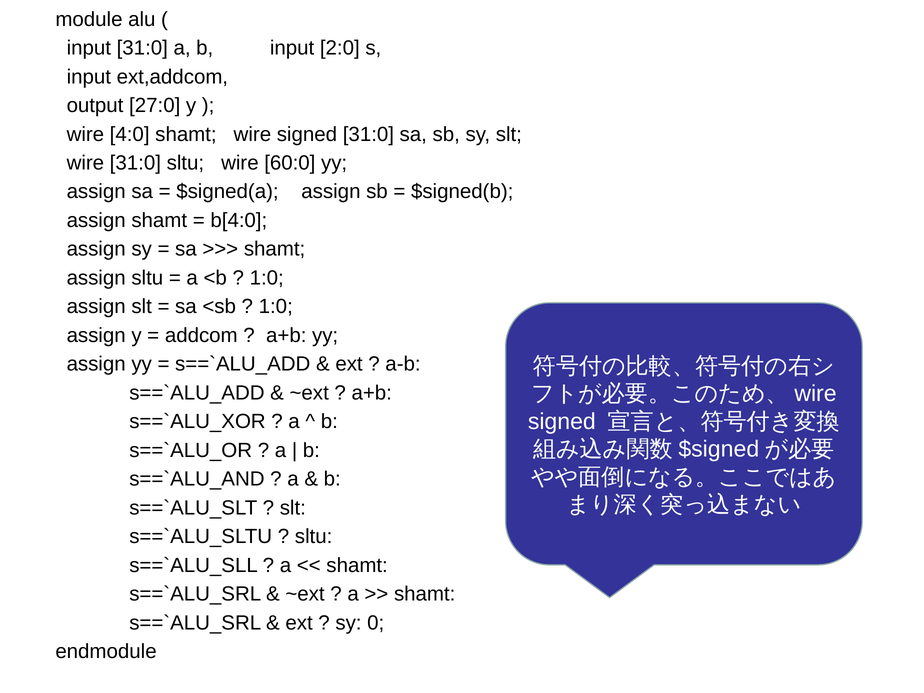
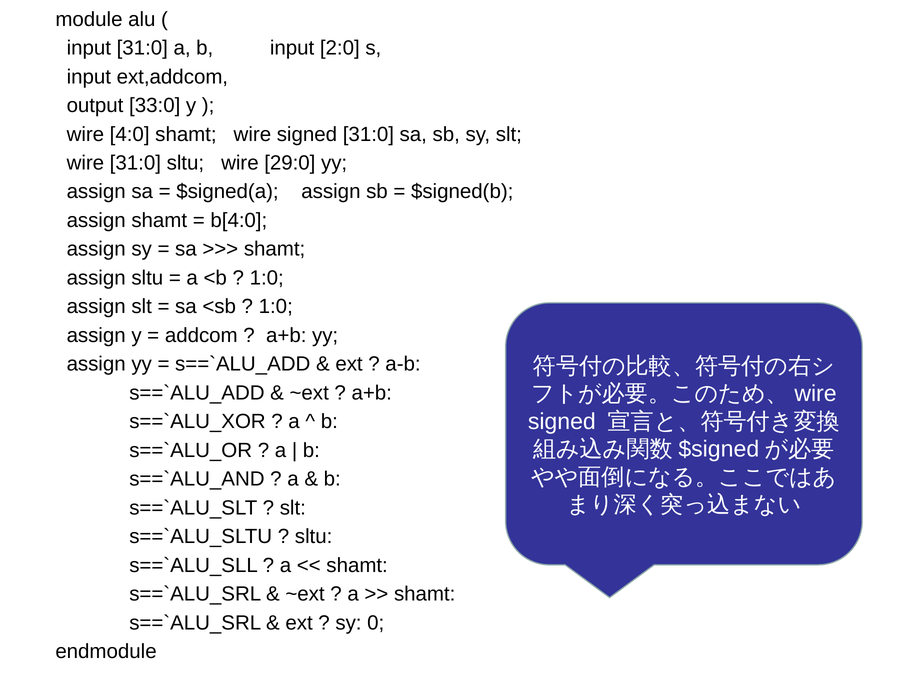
27:0: 27:0 -> 33:0 (155, 105)
60:0: 60:0 -> 29:0 (290, 163)
